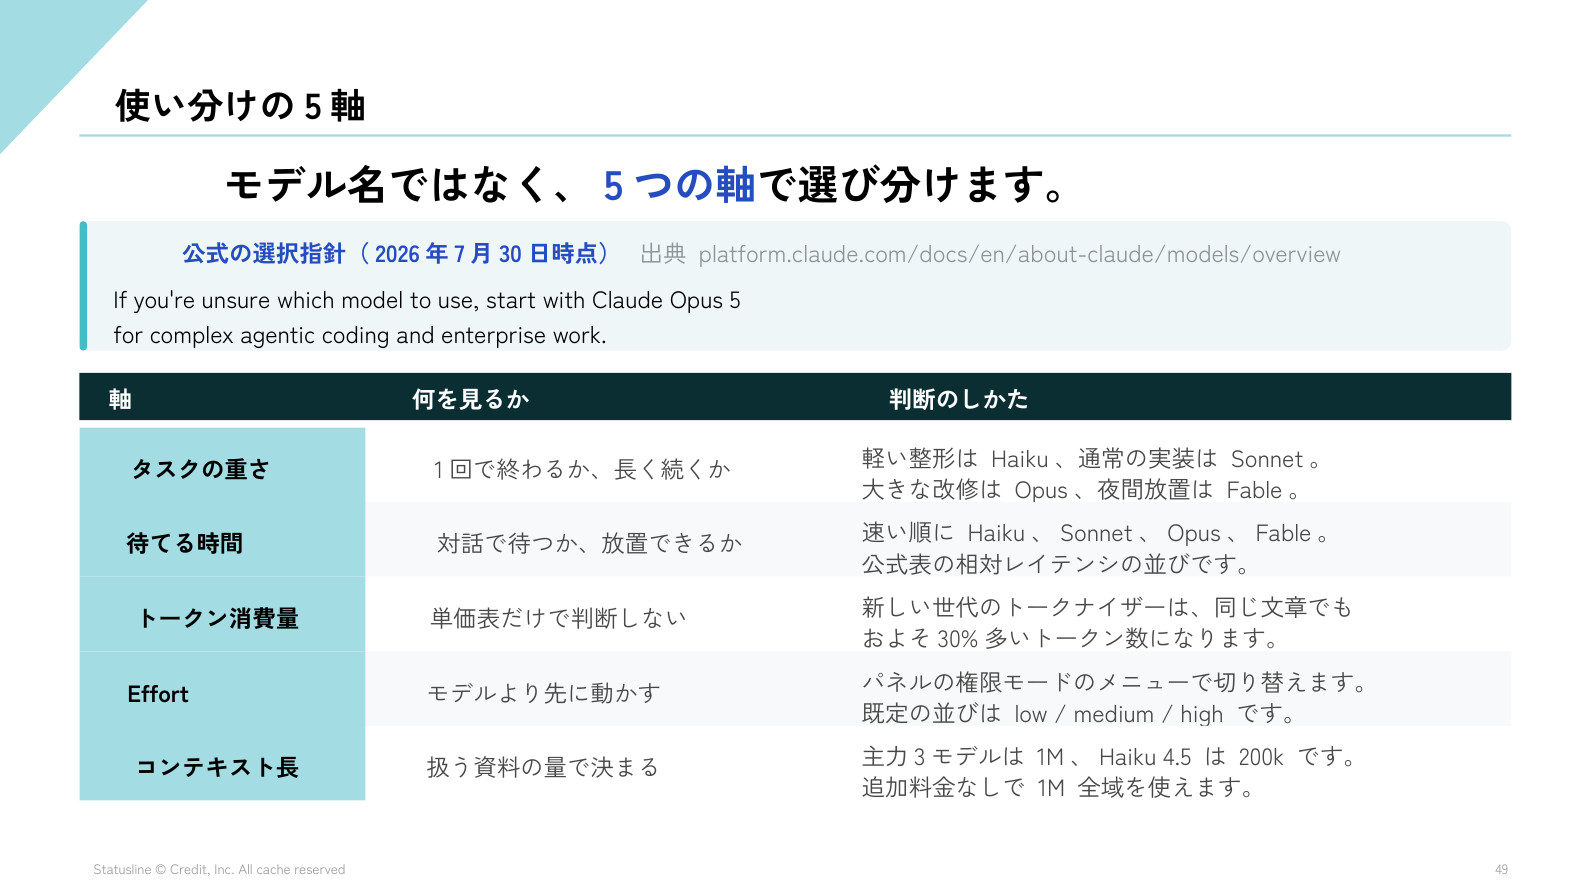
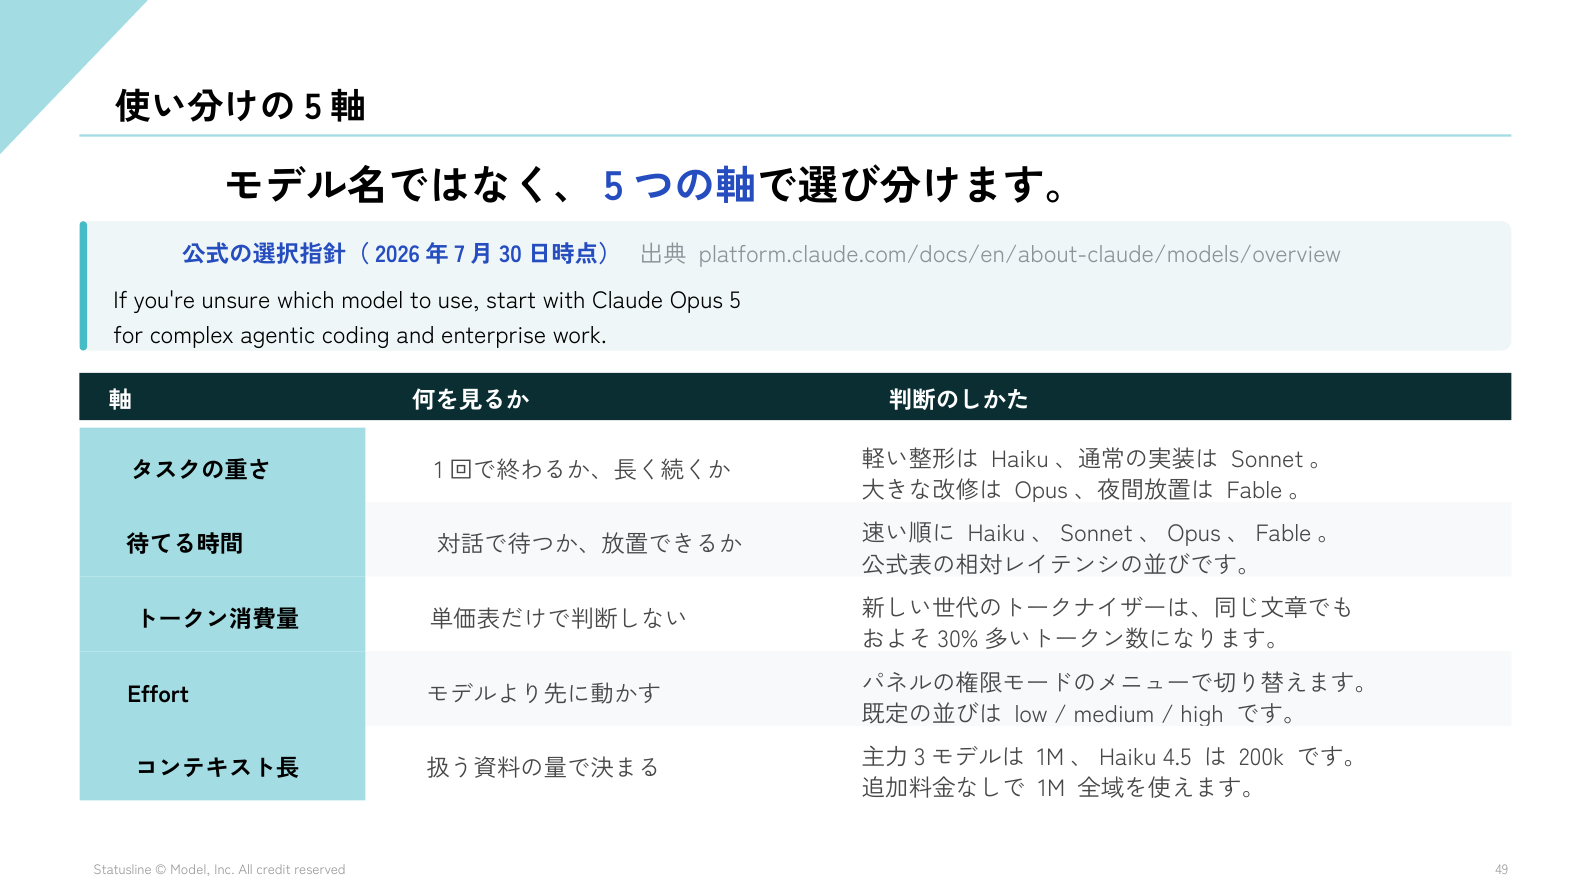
Credit: Credit -> Model (190, 870)
cache: cache -> credit (274, 870)
